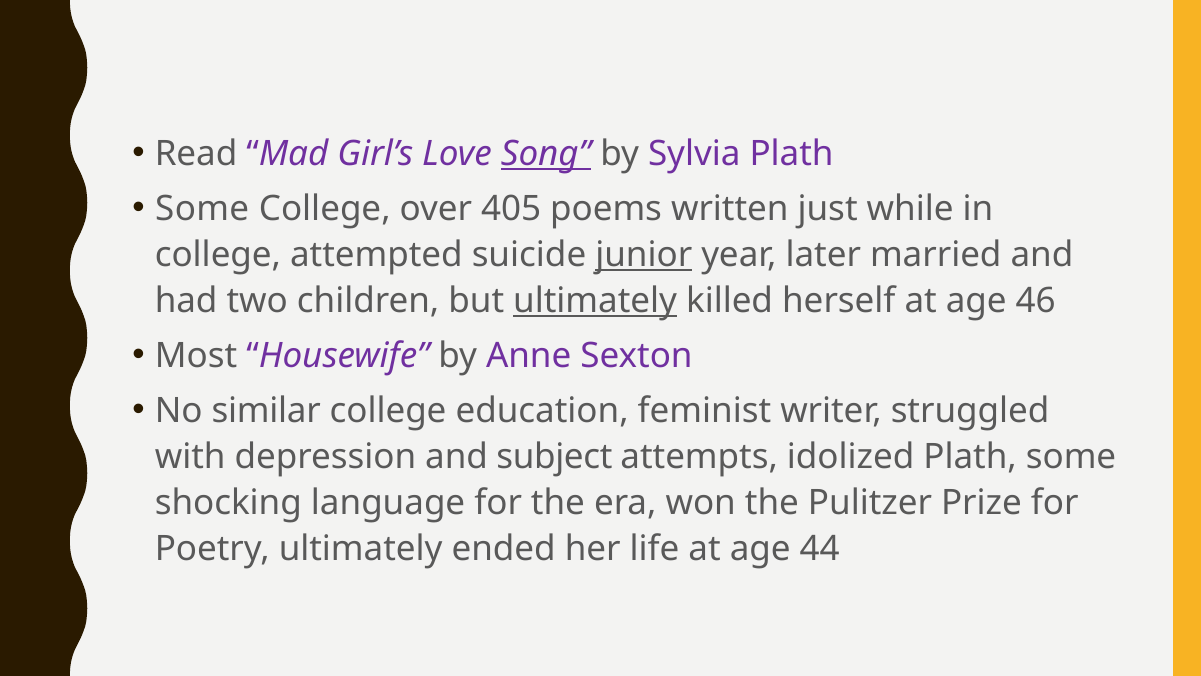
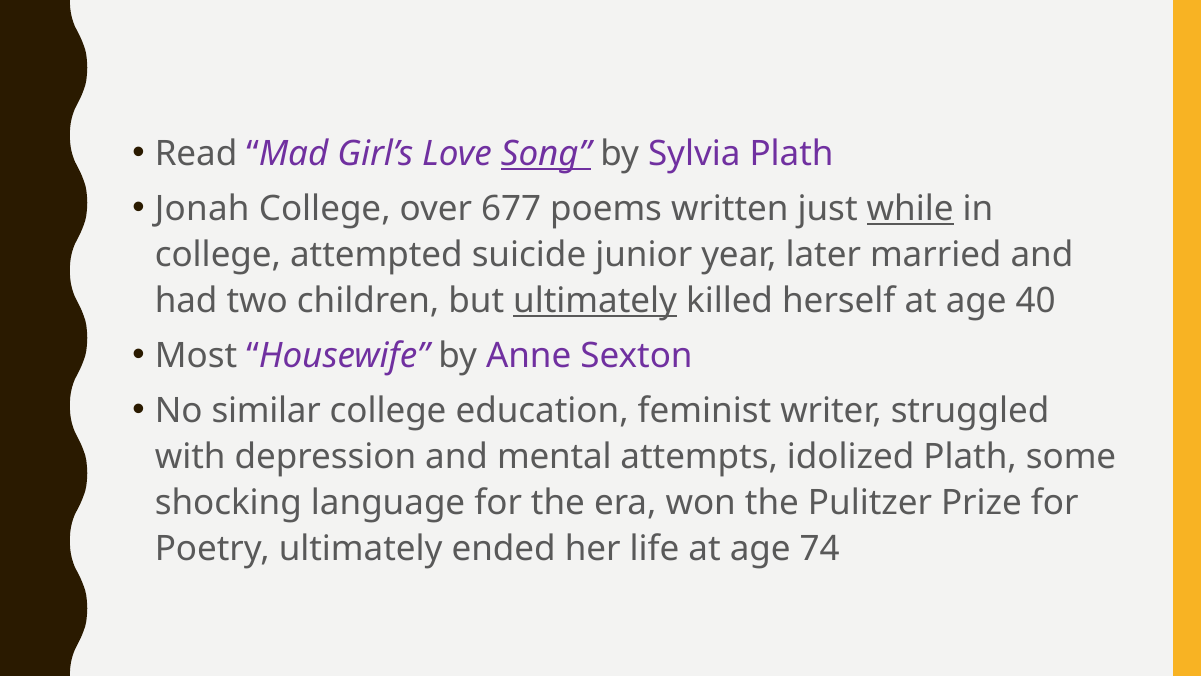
Some: Some -> Jonah (202, 208)
405: 405 -> 677 (511, 208)
while underline: none -> present (910, 208)
junior underline: present -> none (644, 255)
46: 46 -> 40 (1036, 301)
subject: subject -> mental (554, 457)
44: 44 -> 74 (820, 549)
